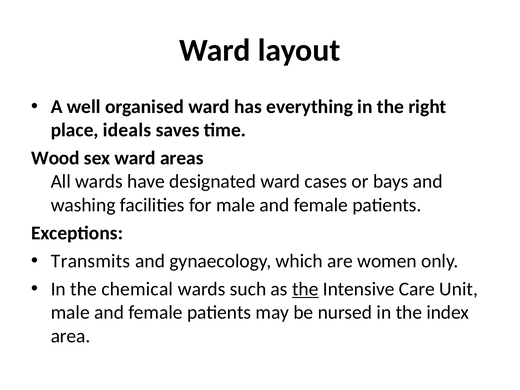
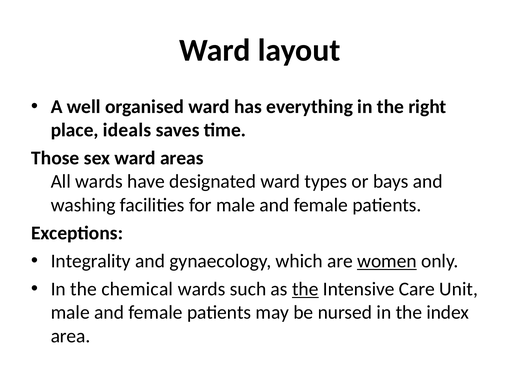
Wood: Wood -> Those (55, 158)
cases: cases -> types (326, 182)
Transmits: Transmits -> Integrality (91, 261)
women underline: none -> present (387, 261)
